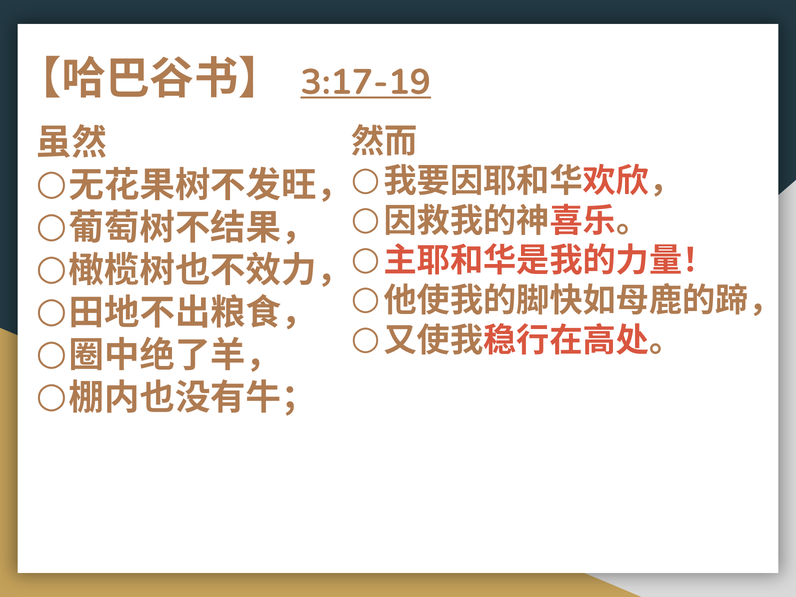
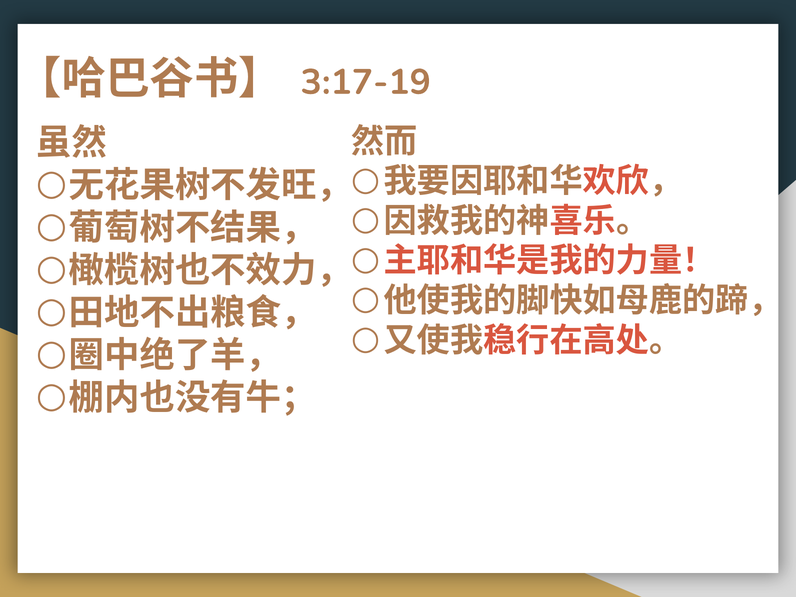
3:17-19 underline: present -> none (366, 82)
